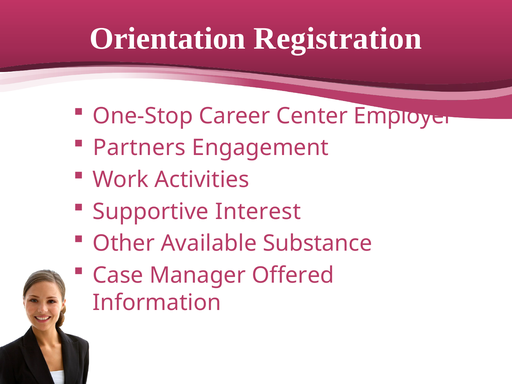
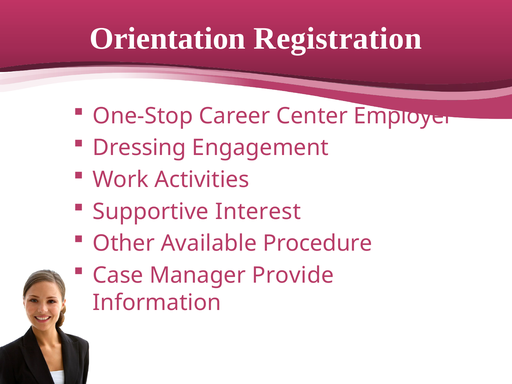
Partners: Partners -> Dressing (139, 148)
Substance: Substance -> Procedure (318, 243)
Offered: Offered -> Provide (293, 275)
